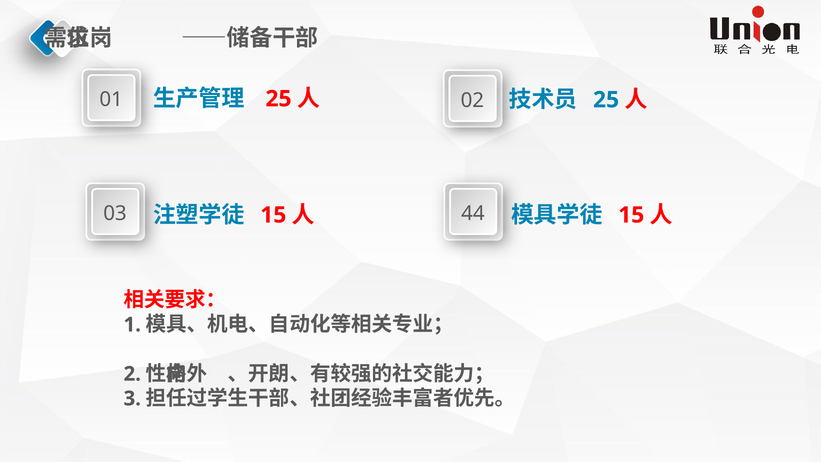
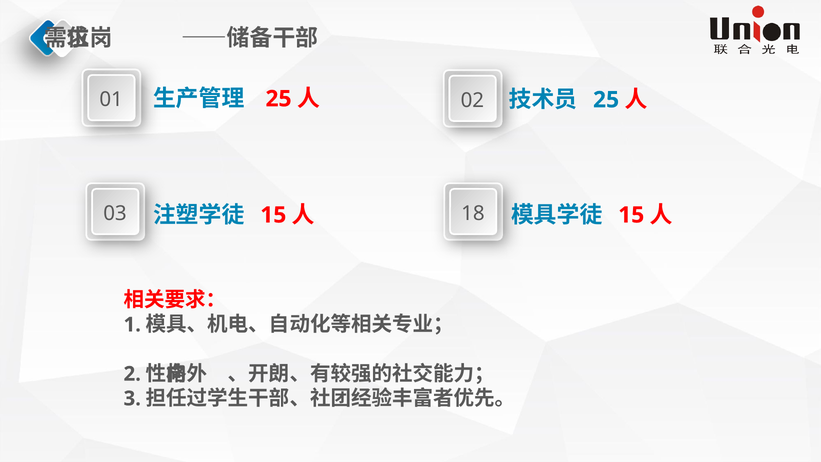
44: 44 -> 18 (473, 213)
